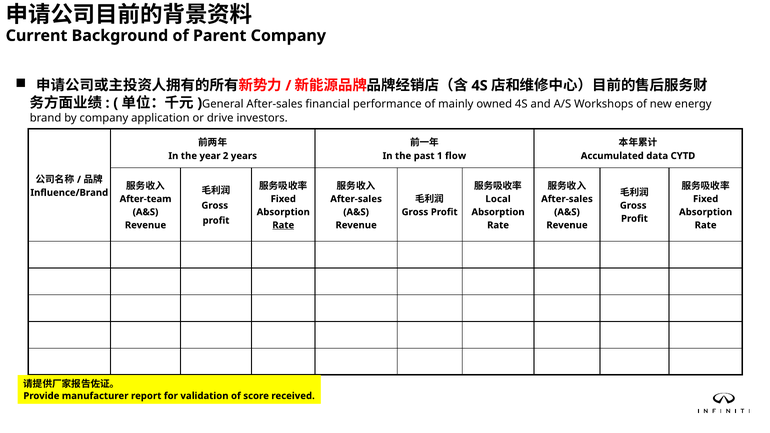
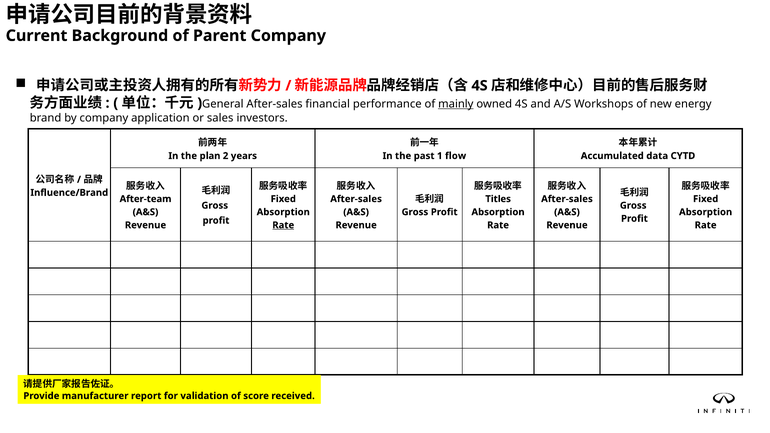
mainly underline: none -> present (456, 104)
drive: drive -> sales (220, 118)
year: year -> plan (210, 156)
Local: Local -> Titles (498, 199)
